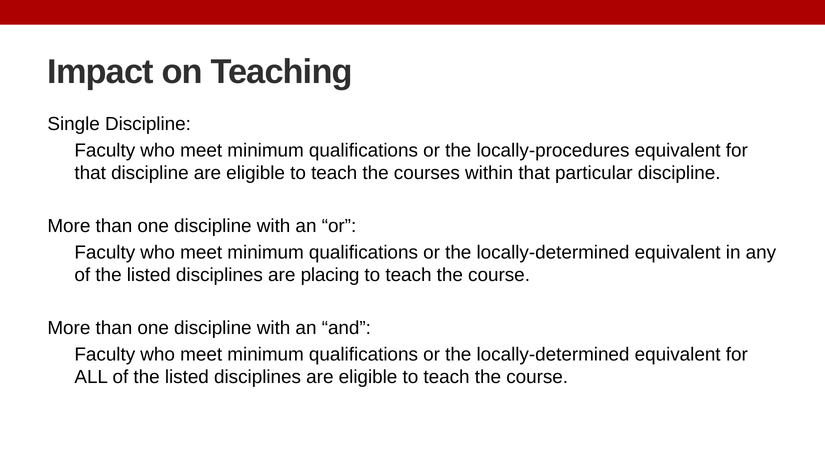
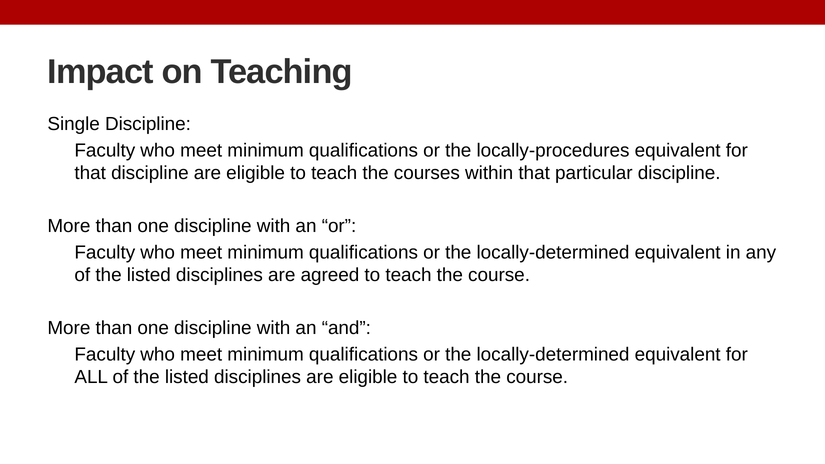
placing: placing -> agreed (330, 275)
